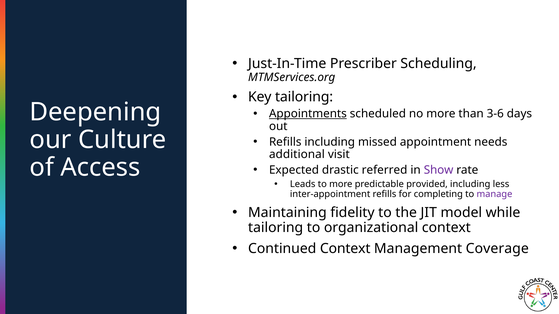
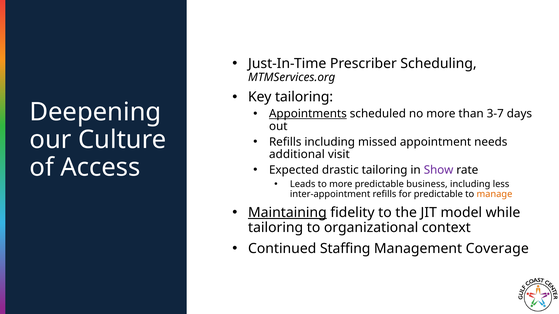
3-6: 3-6 -> 3-7 (495, 114)
drastic referred: referred -> tailoring (385, 170)
provided: provided -> business (427, 184)
for completing: completing -> predictable (438, 194)
manage colour: purple -> orange (494, 194)
Maintaining underline: none -> present (287, 213)
Continued Context: Context -> Staffing (345, 249)
